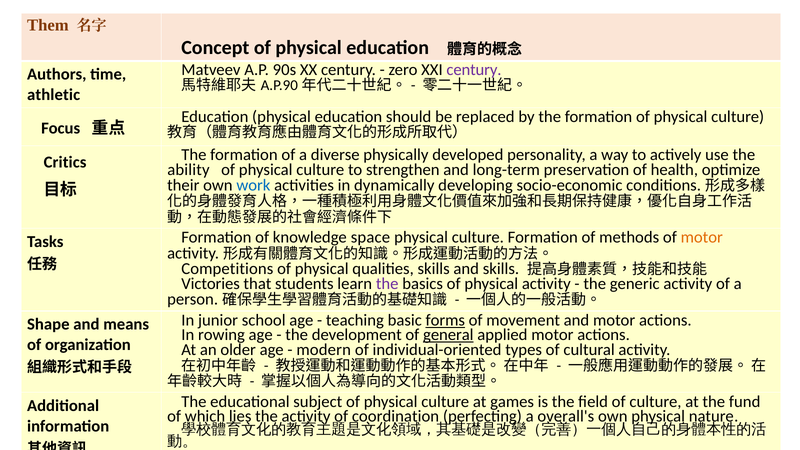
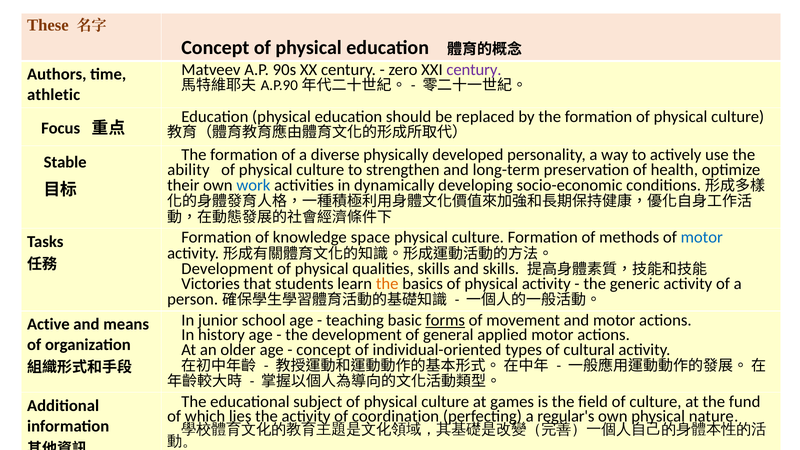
Them: Them -> These (48, 25)
Critics: Critics -> Stable (65, 162)
motor colour: orange -> blue (702, 237)
Competitions: Competitions -> Development (227, 269)
the colour: purple -> orange (387, 284)
Shape: Shape -> Active (48, 324)
rowing: rowing -> history (221, 335)
general underline: present -> none (448, 335)
modern: modern -> concept (324, 350)
overall's: overall's -> regular's (566, 416)
